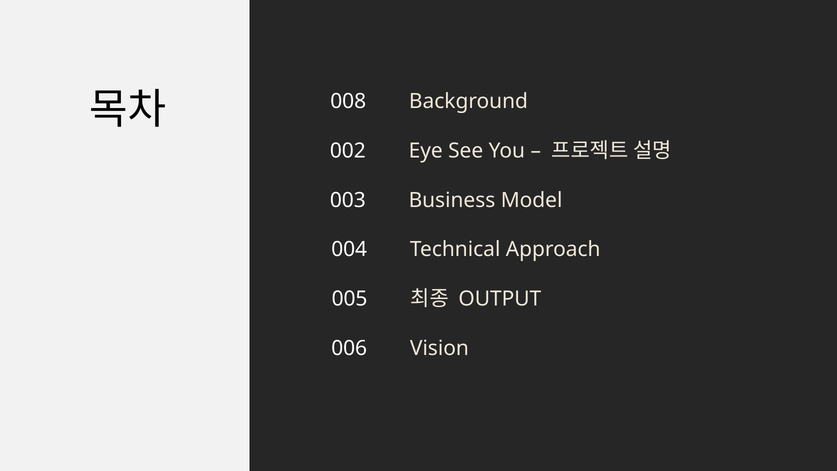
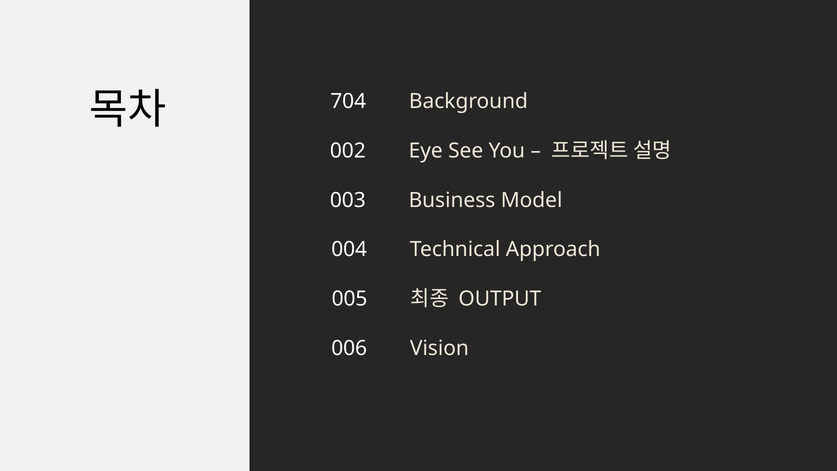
008: 008 -> 704 (348, 101)
